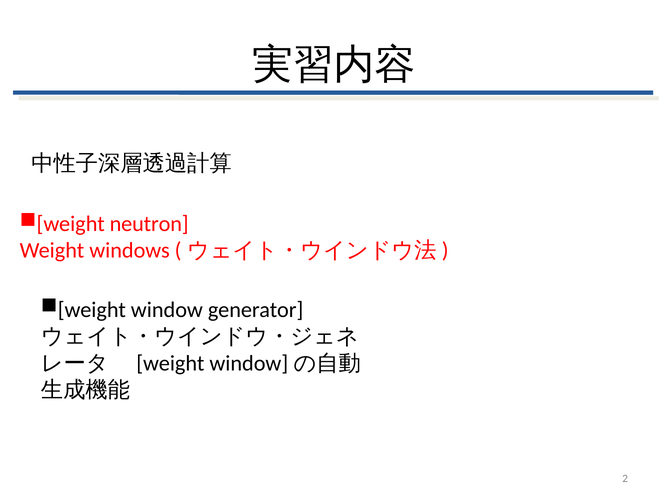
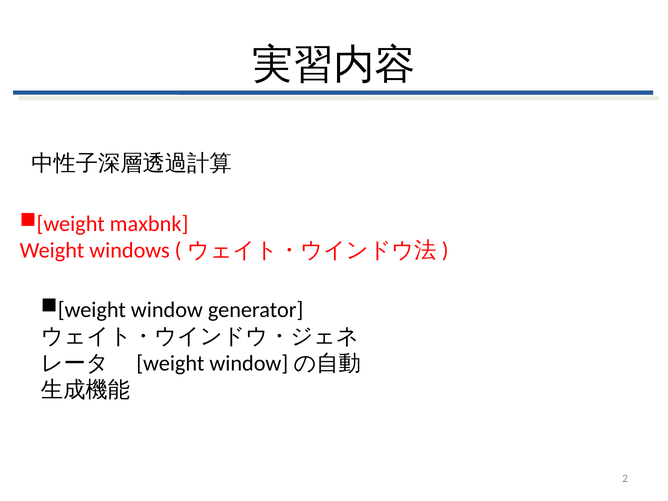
neutron: neutron -> maxbnk (149, 224)
